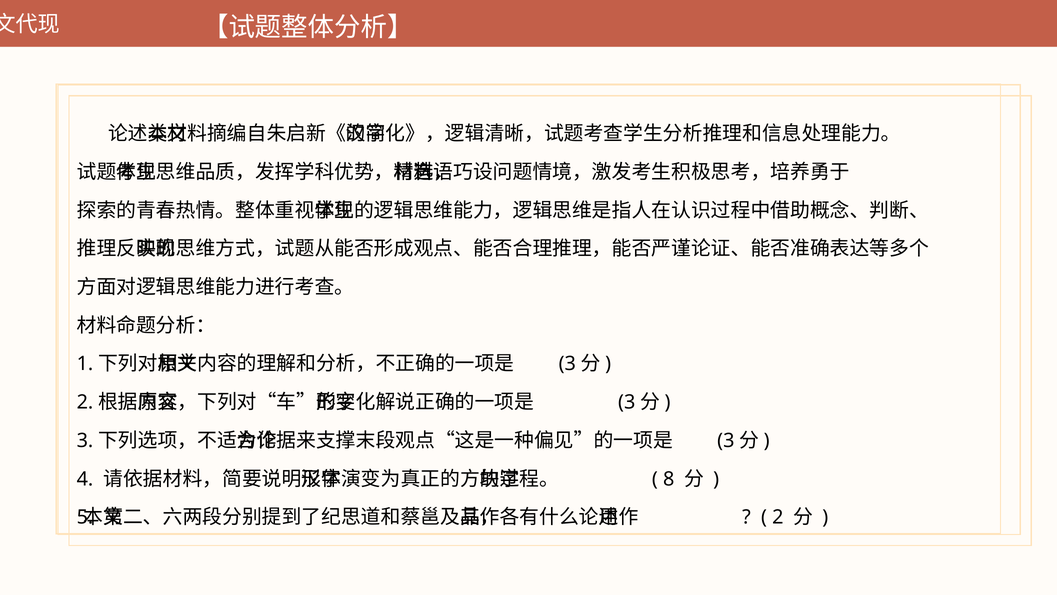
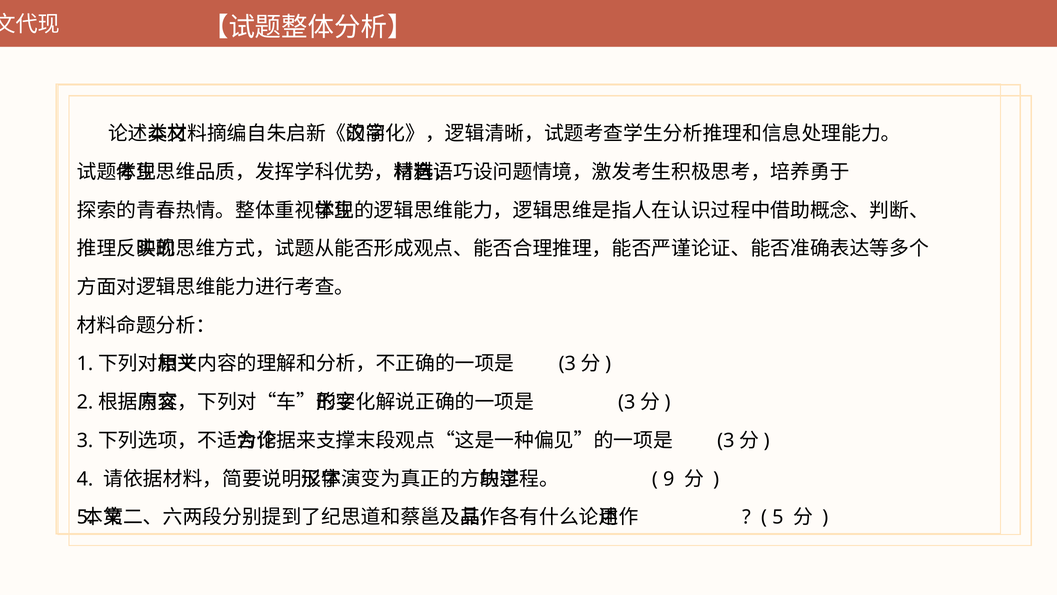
8: 8 -> 9 (669, 479)
2: 2 -> 5 (778, 517)
